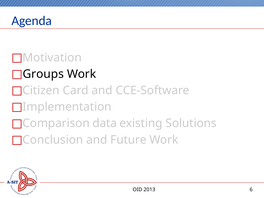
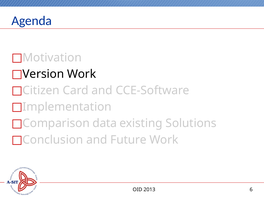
Groups: Groups -> Version (43, 74)
